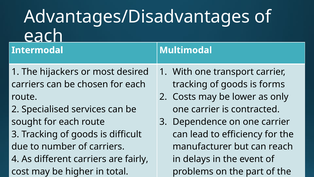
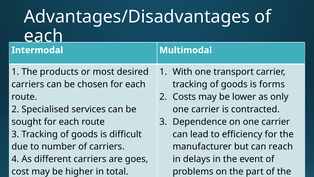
hijackers: hijackers -> products (59, 72)
fairly: fairly -> goes (137, 159)
